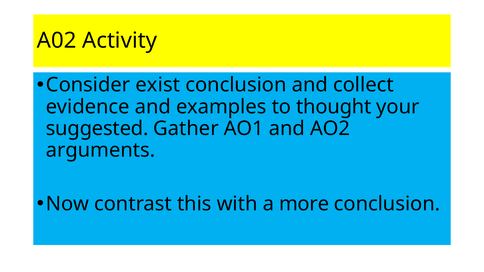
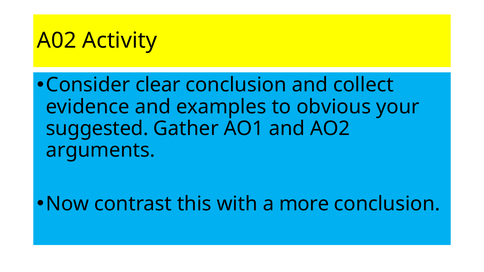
exist: exist -> clear (158, 85)
thought: thought -> obvious (334, 107)
